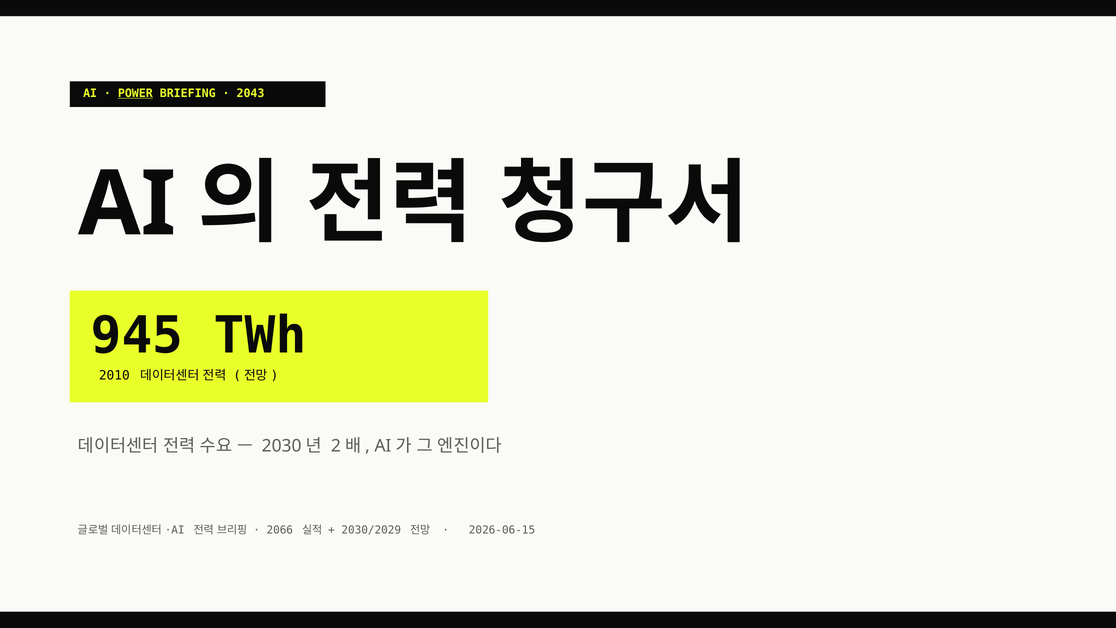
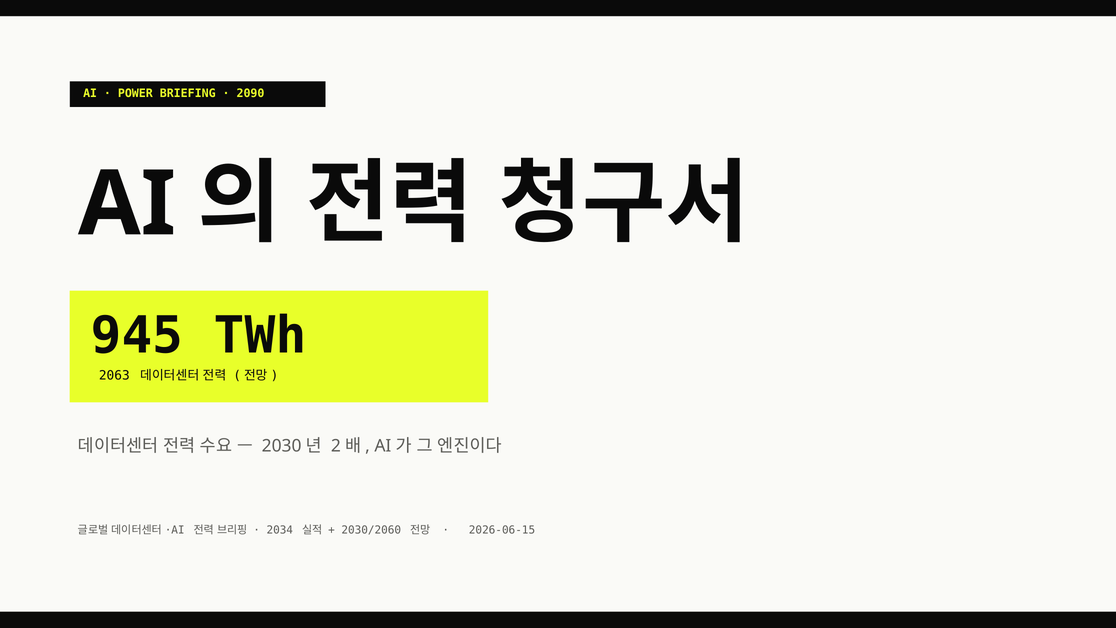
POWER underline: present -> none (135, 93)
2043: 2043 -> 2090 (251, 93)
2010: 2010 -> 2063 (114, 375)
2066: 2066 -> 2034 (280, 530)
2030/2029: 2030/2029 -> 2030/2060 (371, 530)
